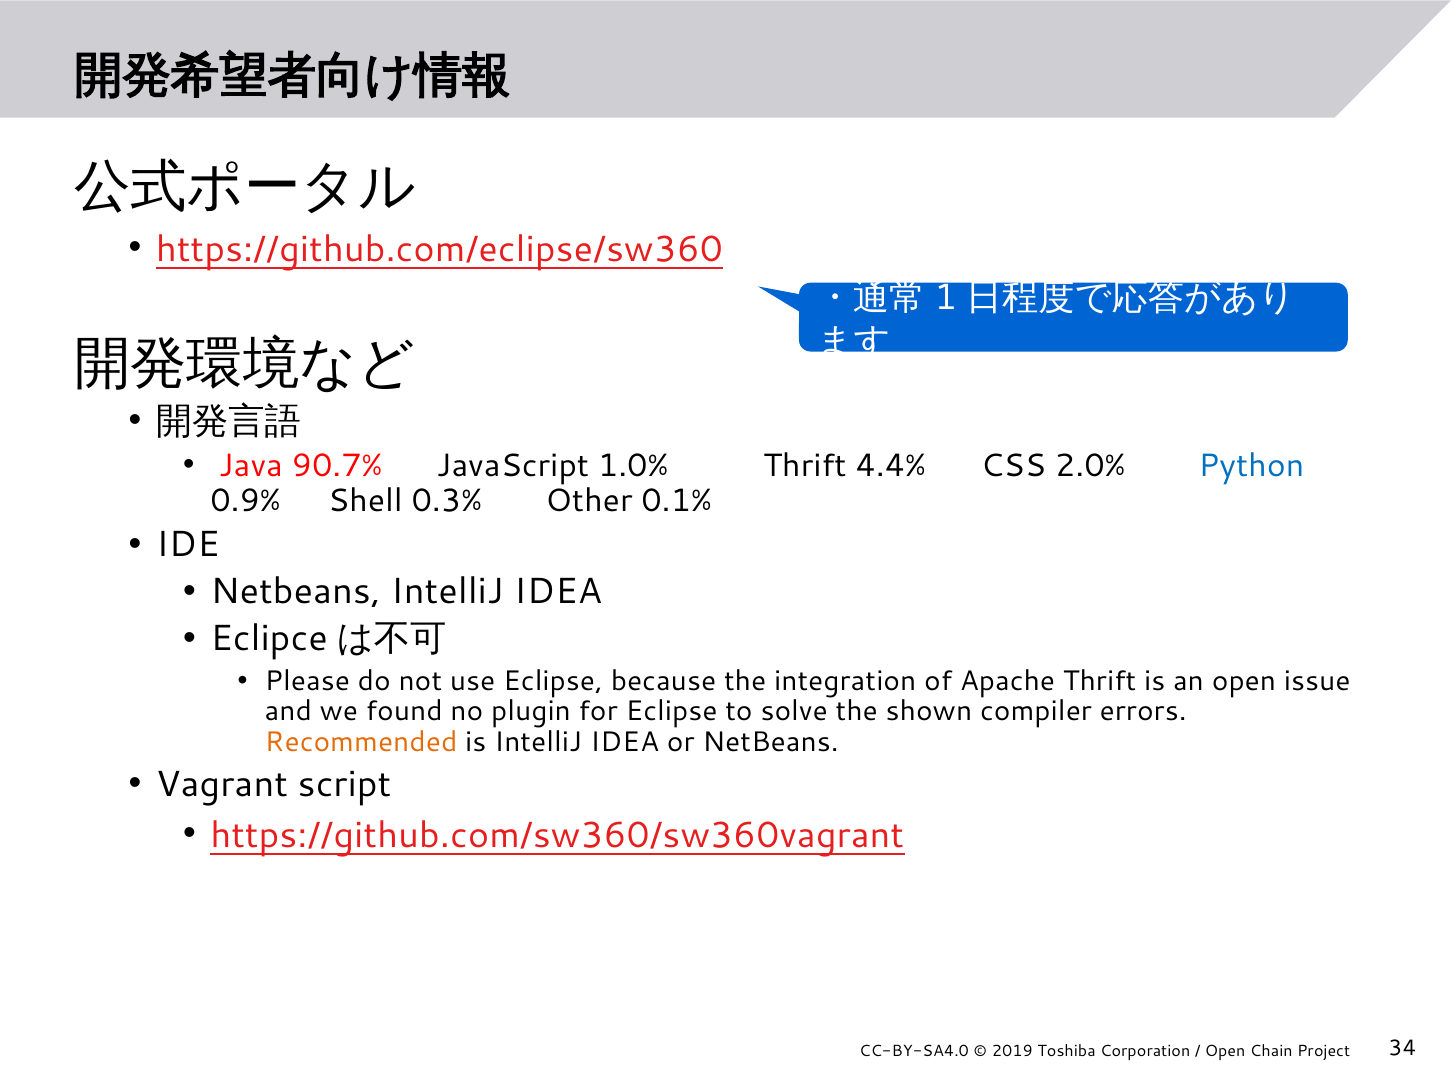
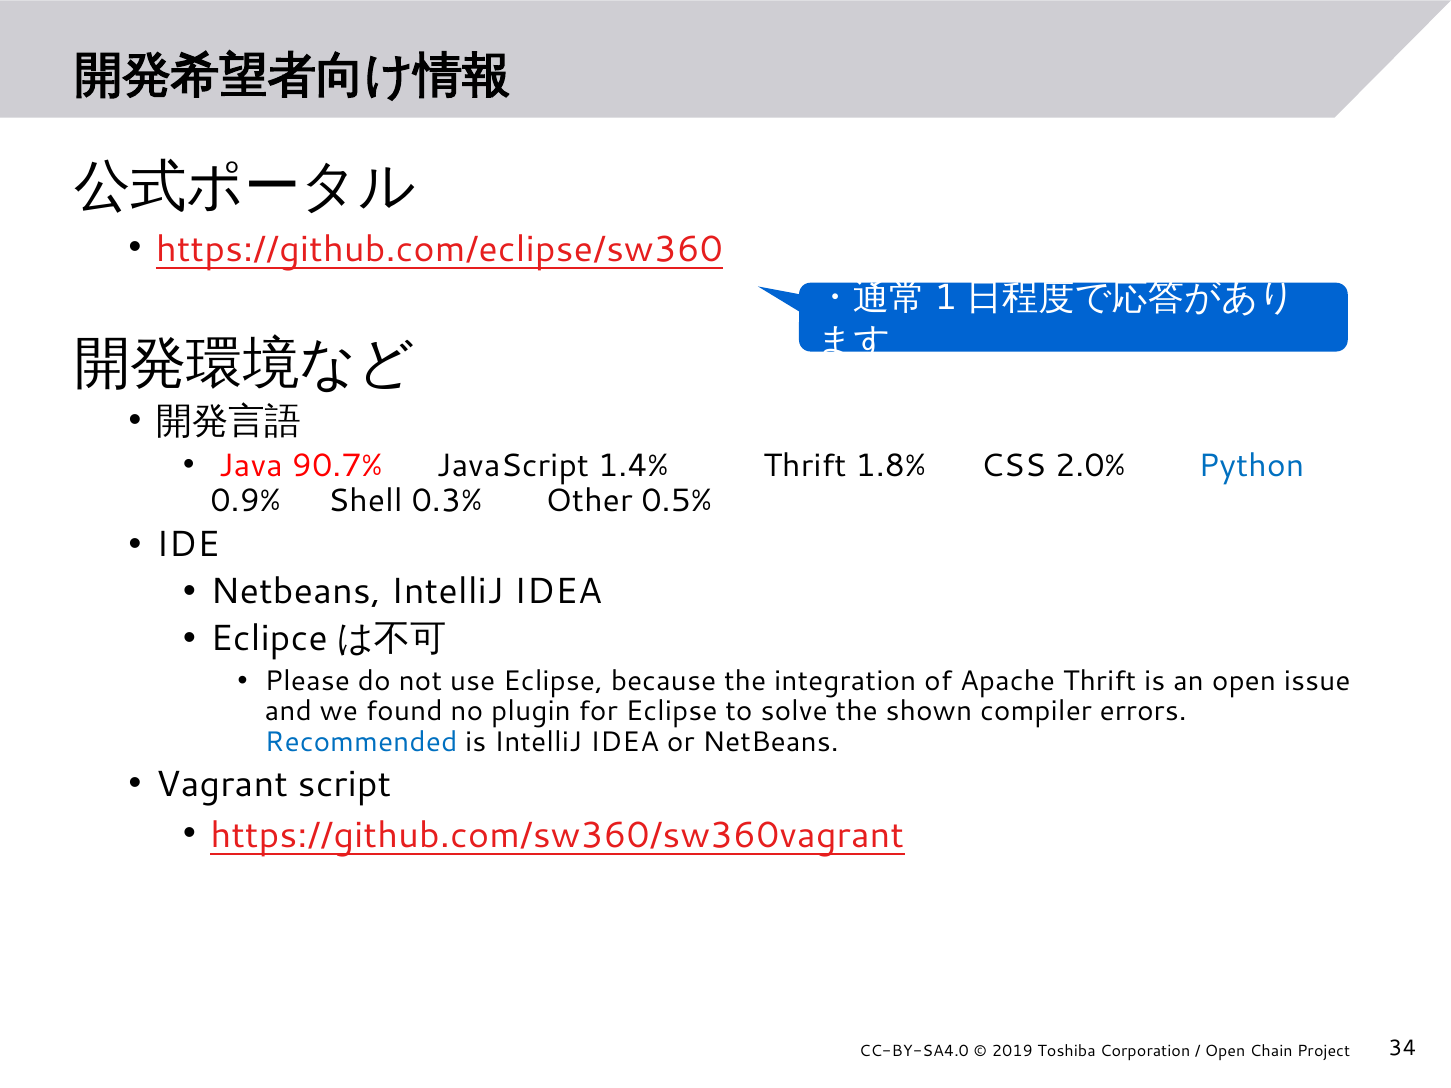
1.0%: 1.0% -> 1.4% (633, 466)
4.4%: 4.4% -> 1.8% (891, 466)
0.1%: 0.1% -> 0.5% (677, 501)
Recommended colour: orange -> blue (361, 742)
